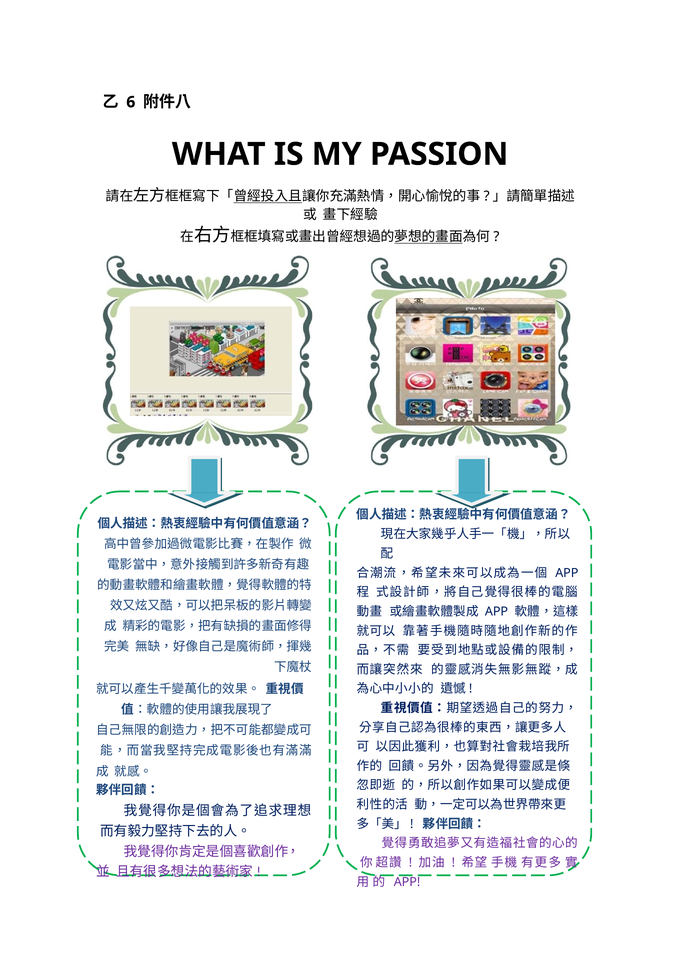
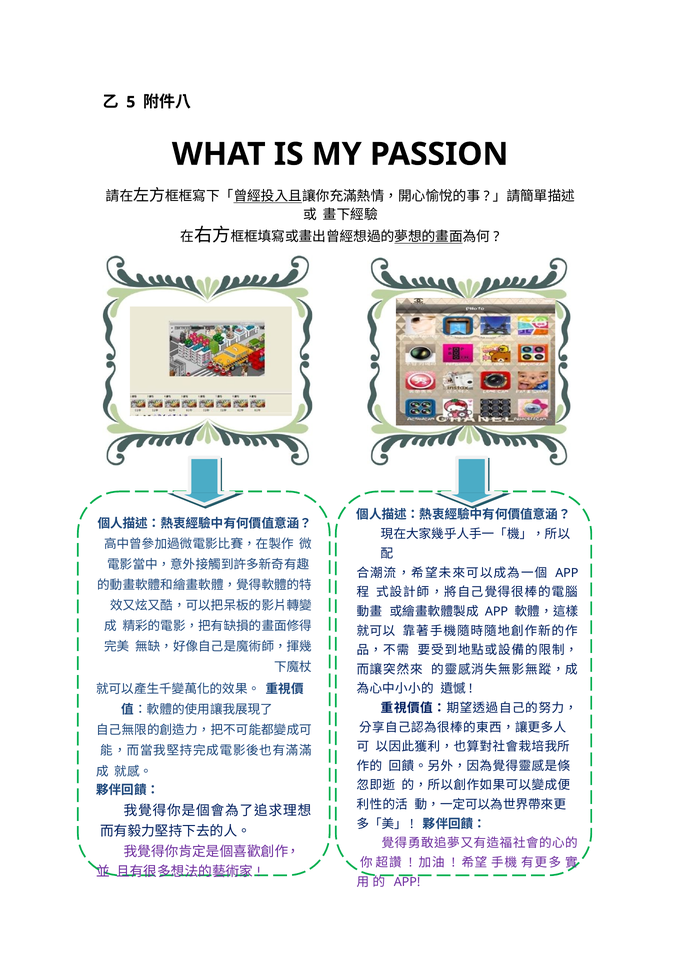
6: 6 -> 5 (131, 102)
